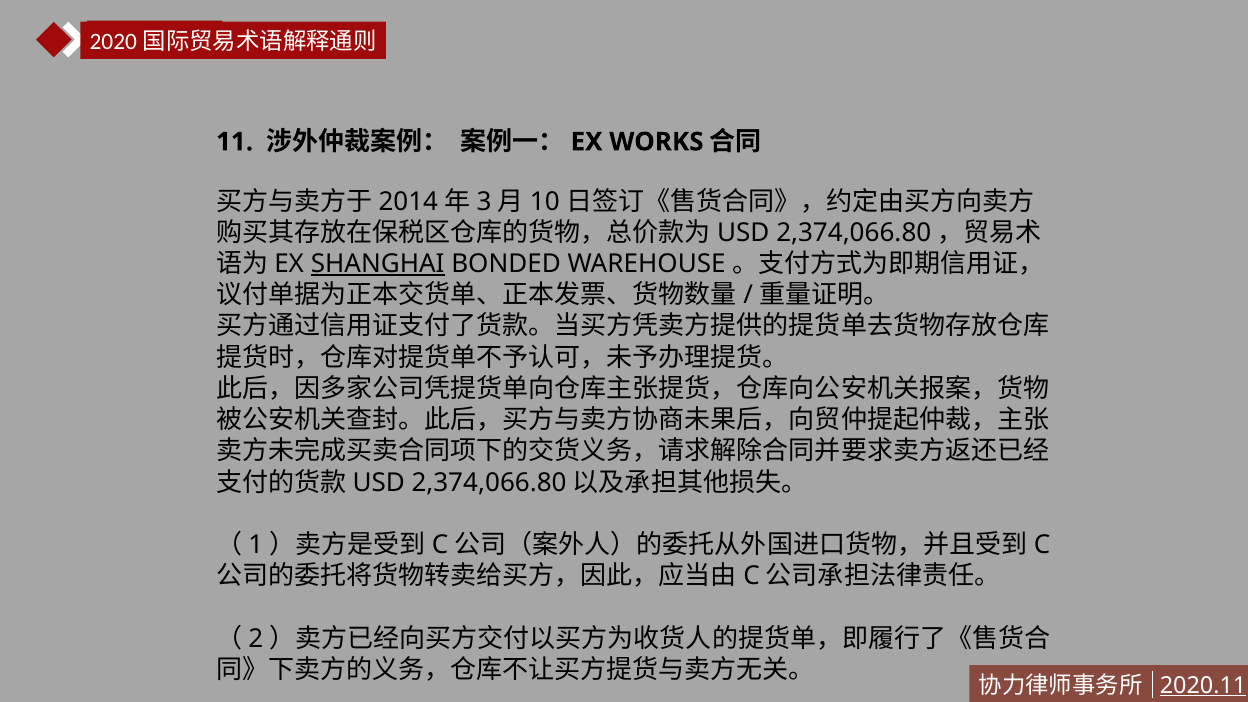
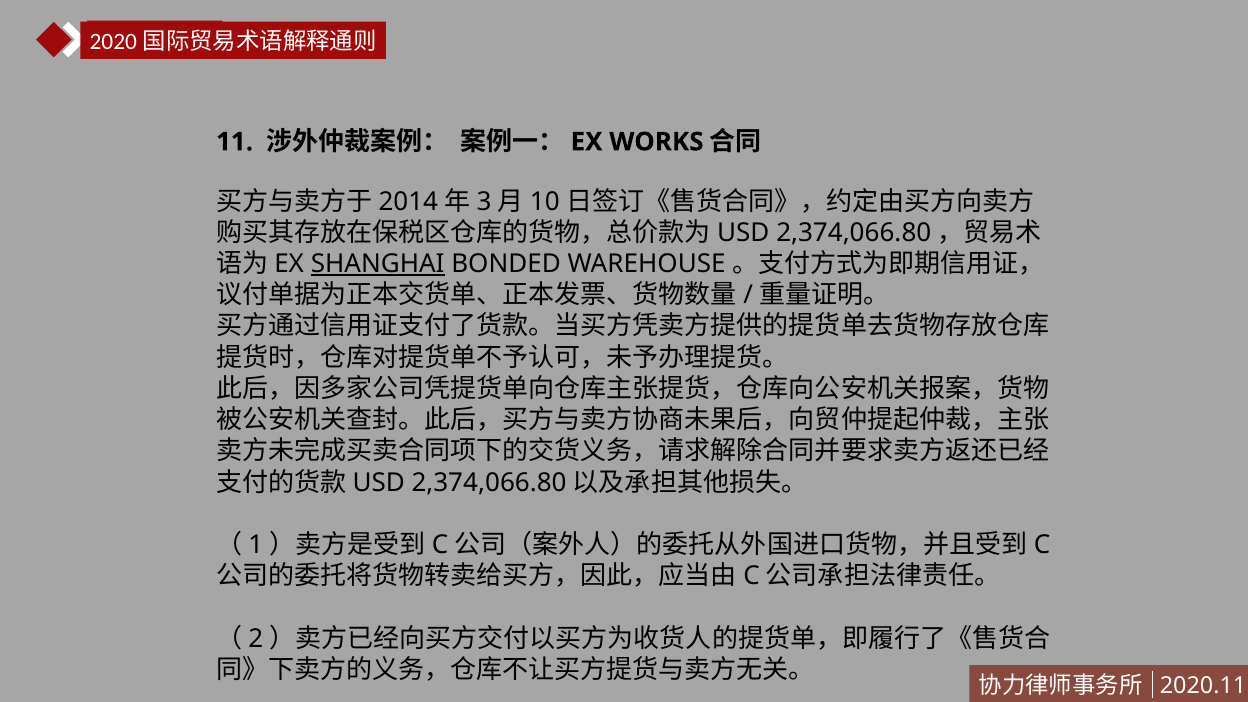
2020.11 underline: present -> none (1203, 685)
